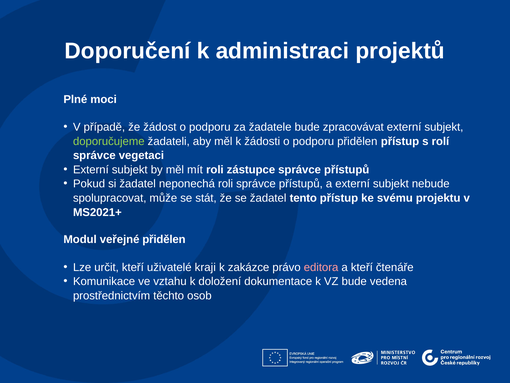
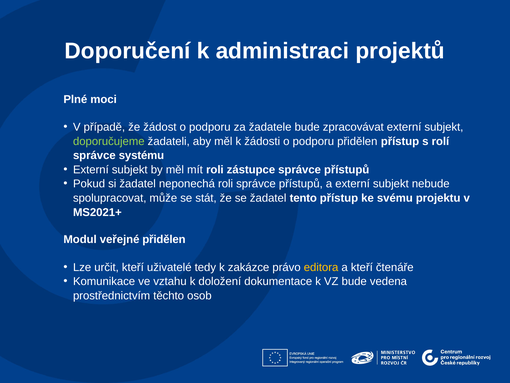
vegetaci: vegetaci -> systému (141, 155)
kraji: kraji -> tedy (205, 267)
editora colour: pink -> yellow (321, 267)
